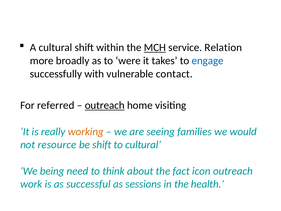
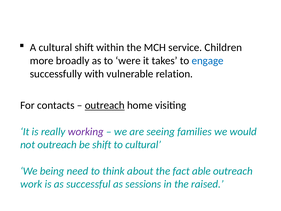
MCH underline: present -> none (155, 48)
Relation: Relation -> Children (223, 48)
contact: contact -> relation (174, 74)
referred: referred -> contacts (56, 105)
working colour: orange -> purple (86, 131)
not resource: resource -> outreach (57, 145)
icon: icon -> able (201, 171)
health: health -> raised (207, 184)
